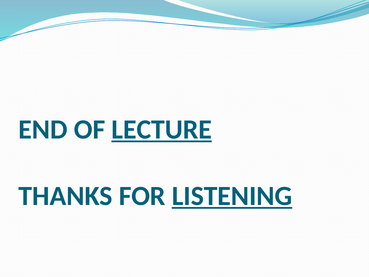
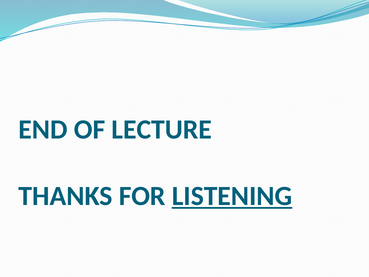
LECTURE underline: present -> none (162, 129)
